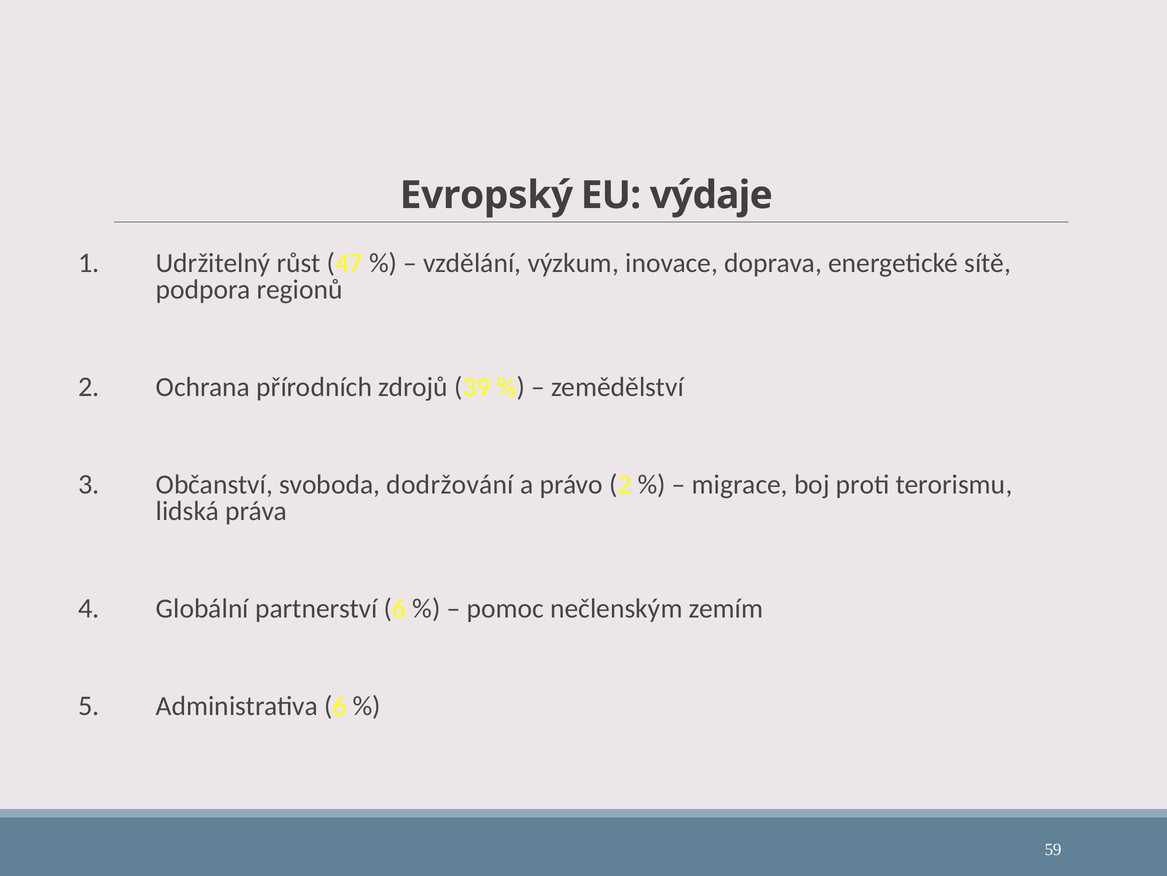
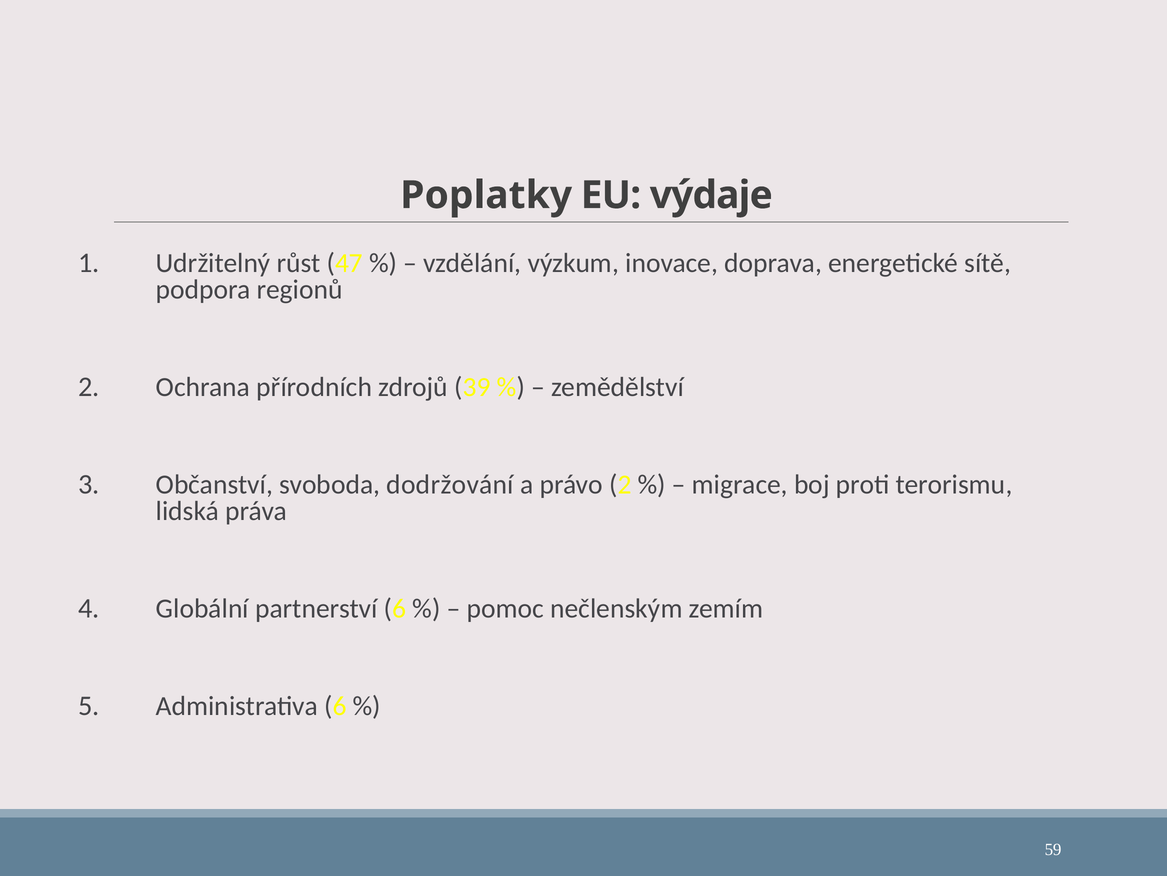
Evropský: Evropský -> Poplatky (486, 195)
